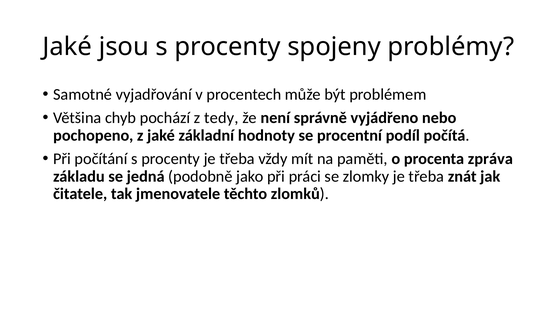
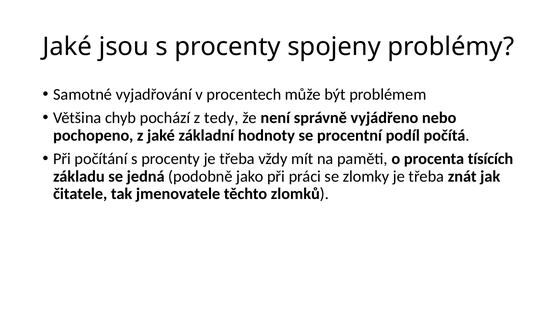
zpráva: zpráva -> tísících (490, 159)
